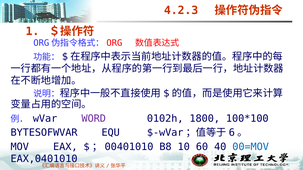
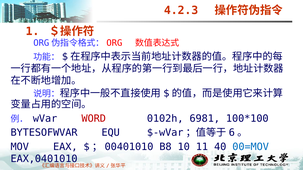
WORD colour: purple -> red (94, 119)
1800: 1800 -> 6981 (205, 119)
60: 60 -> 11 (202, 147)
